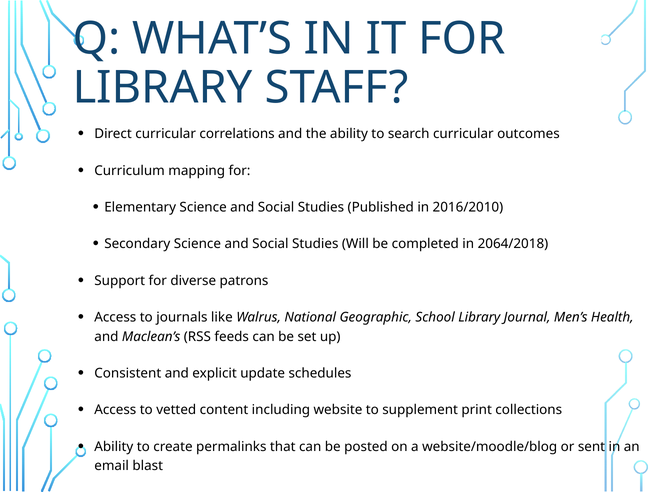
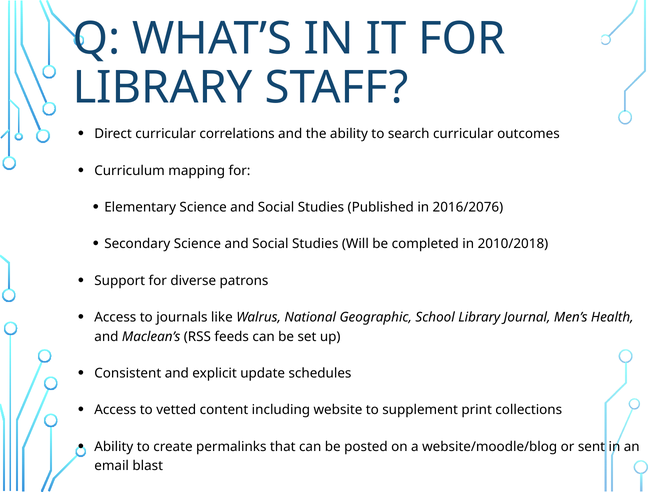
2016/2010: 2016/2010 -> 2016/2076 (468, 207)
2064/2018: 2064/2018 -> 2010/2018 (513, 244)
